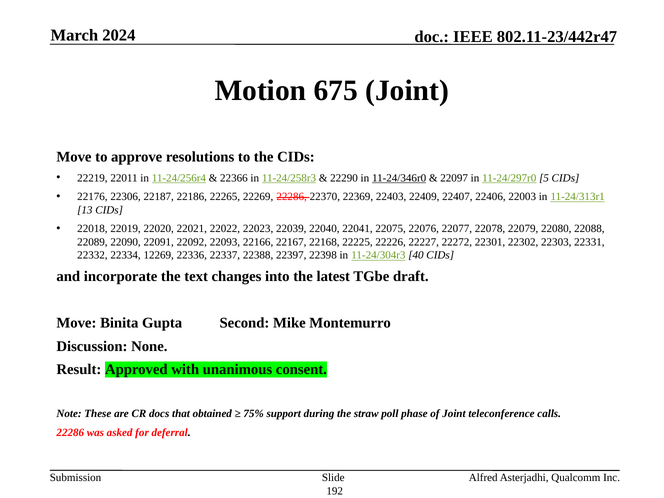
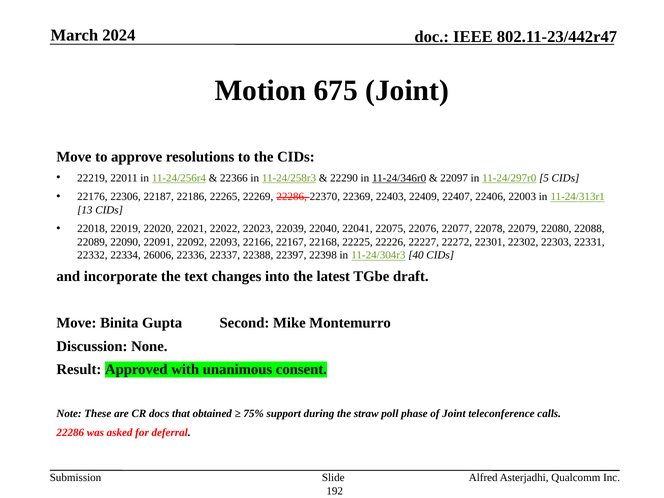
12269: 12269 -> 26006 (159, 255)
